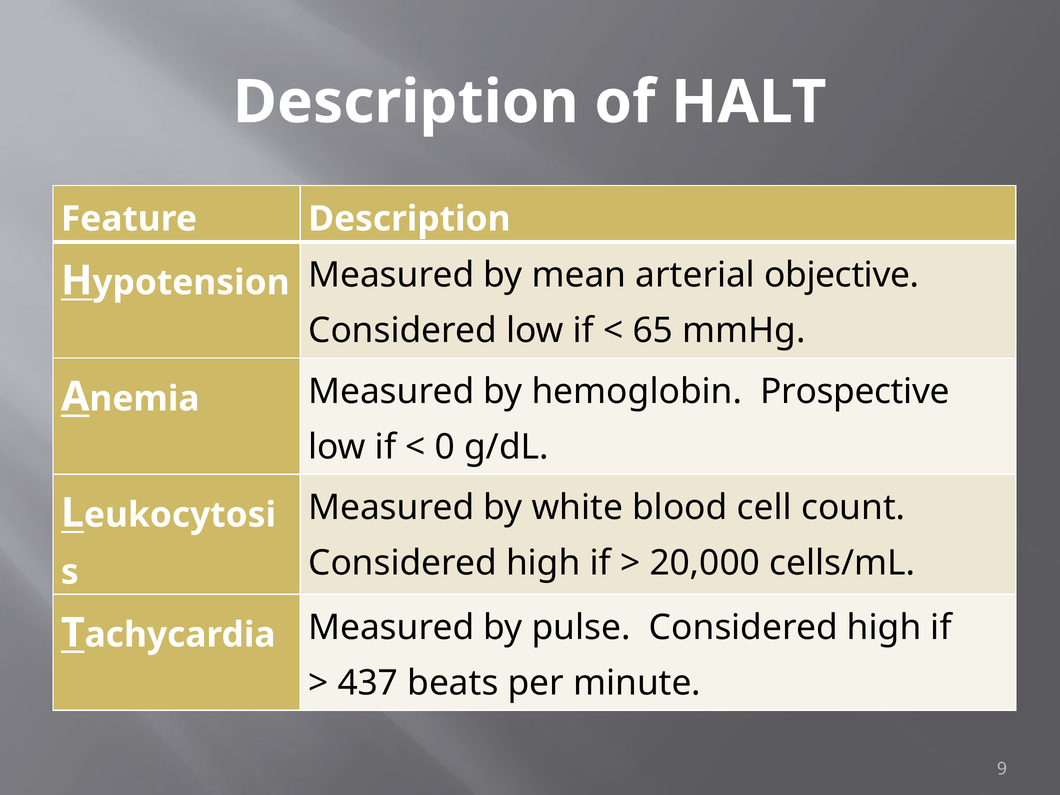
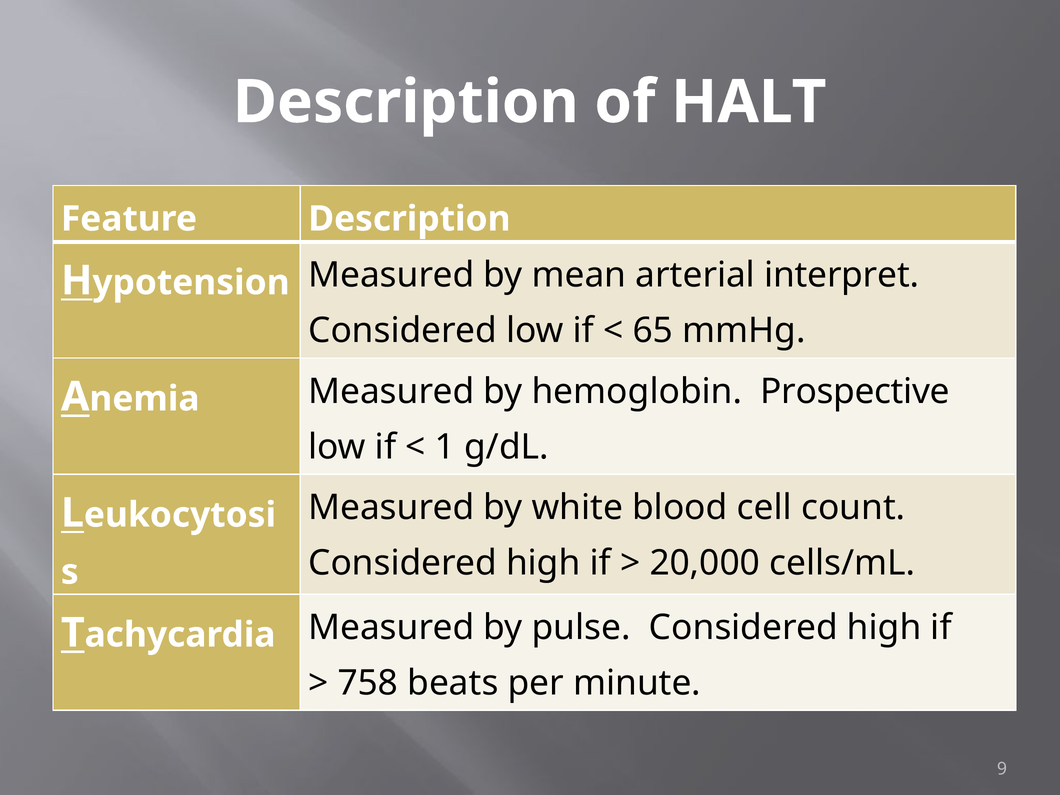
objective: objective -> interpret (842, 275)
0: 0 -> 1 (445, 447)
437: 437 -> 758 (368, 683)
